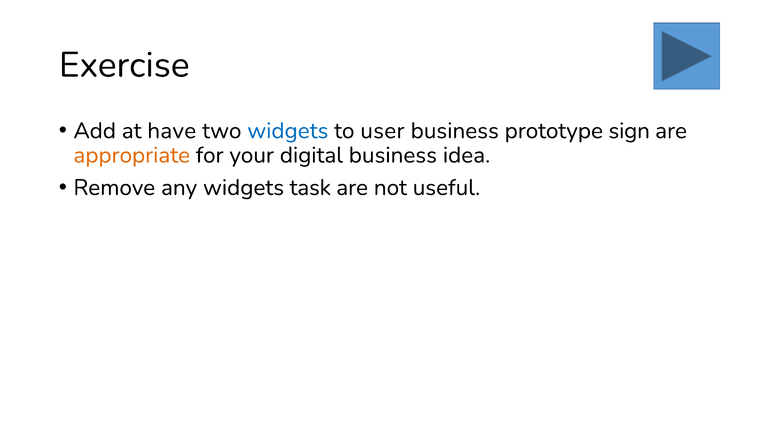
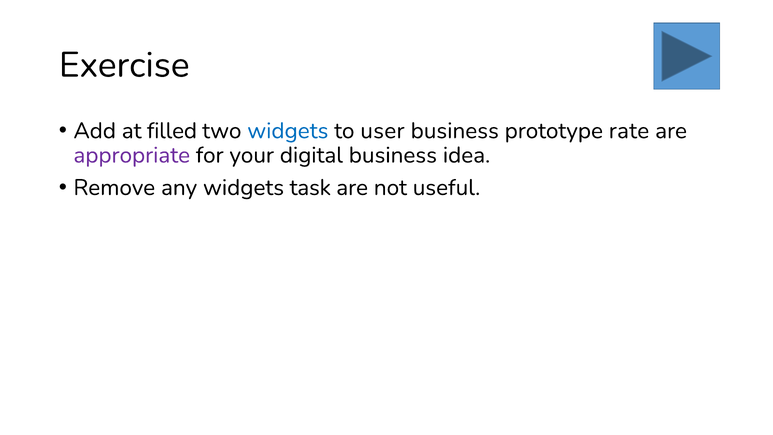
have: have -> filled (172, 131)
sign: sign -> rate (629, 131)
appropriate colour: orange -> purple (132, 155)
